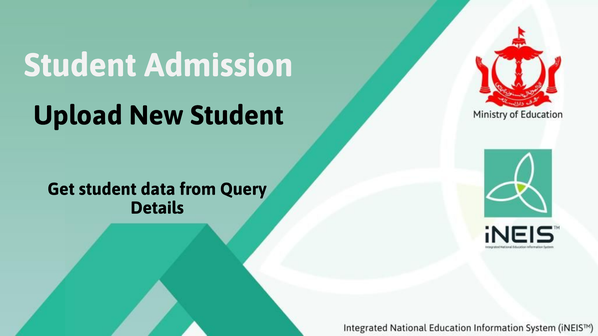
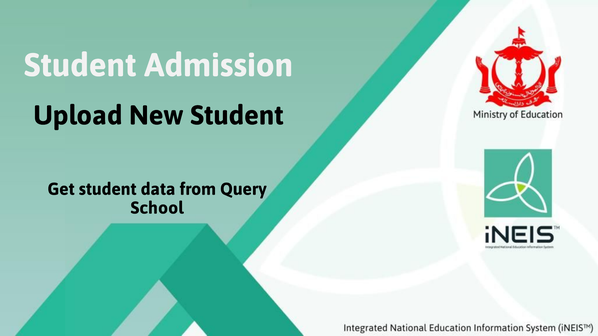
Details: Details -> School (157, 208)
